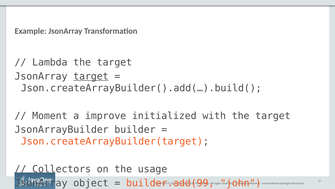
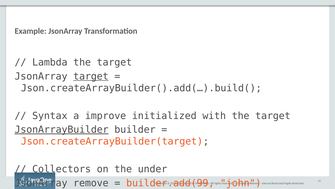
Moment: Moment -> Syntax (50, 115)
JsonArrayBuilder underline: none -> present (62, 129)
usage: usage -> under (153, 169)
object: object -> remove (91, 183)
